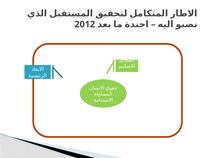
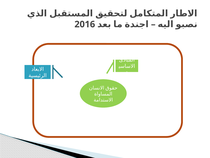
2012: 2012 -> 2016 (85, 24)
